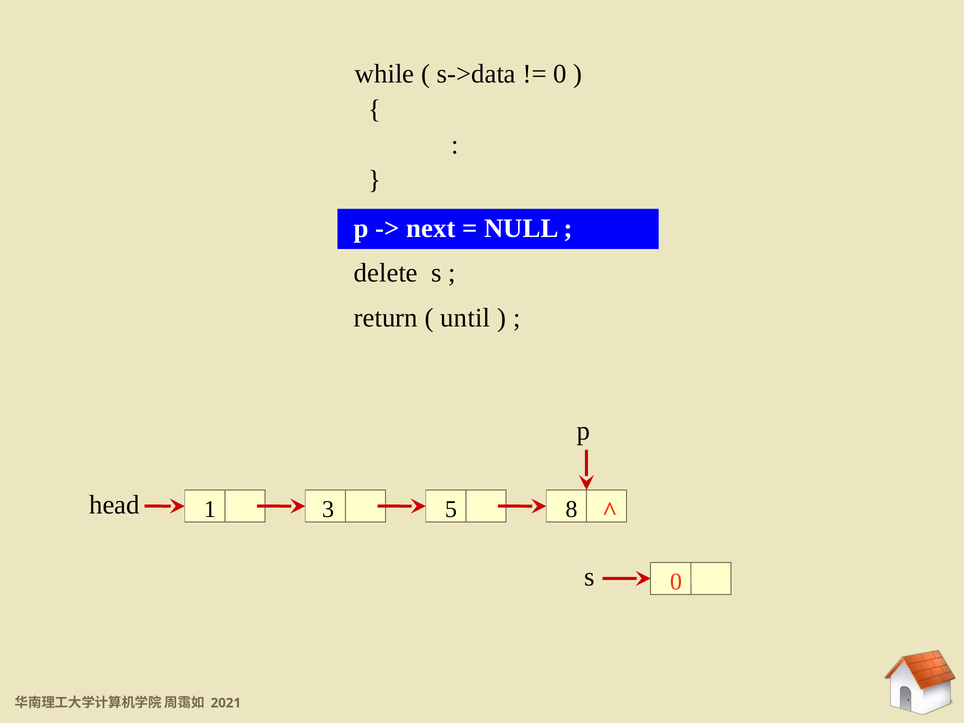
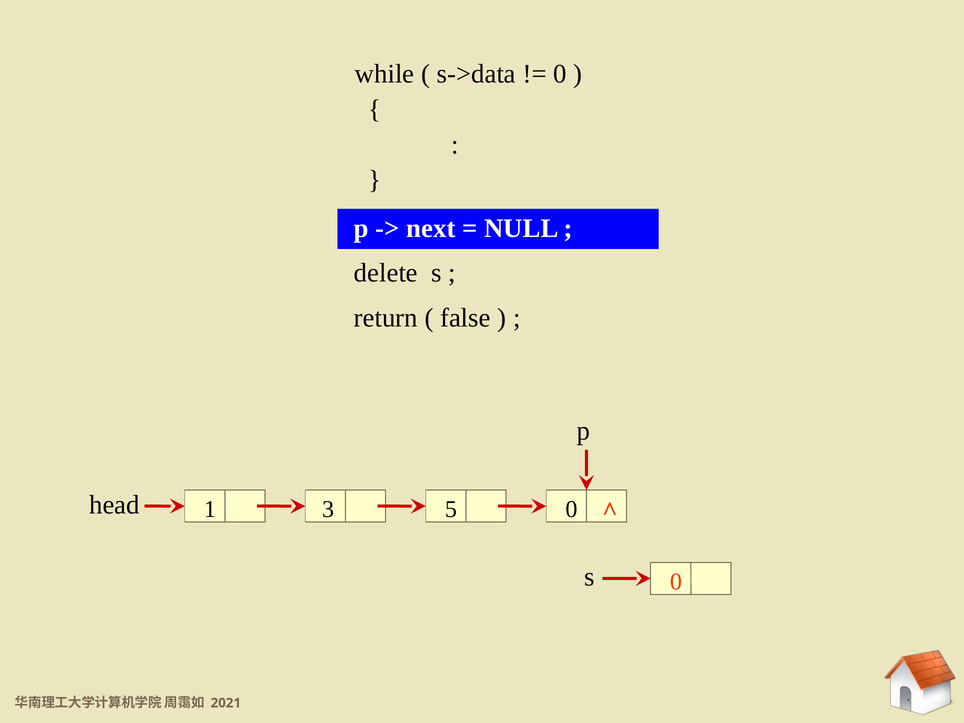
until: until -> false (465, 318)
5 8: 8 -> 0 (571, 509)
